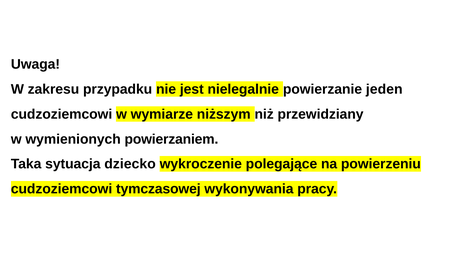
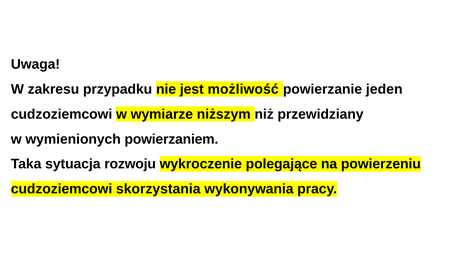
nielegalnie: nielegalnie -> możliwość (243, 89)
dziecko: dziecko -> rozwoju (130, 164)
tymczasowej: tymczasowej -> skorzystania (158, 189)
